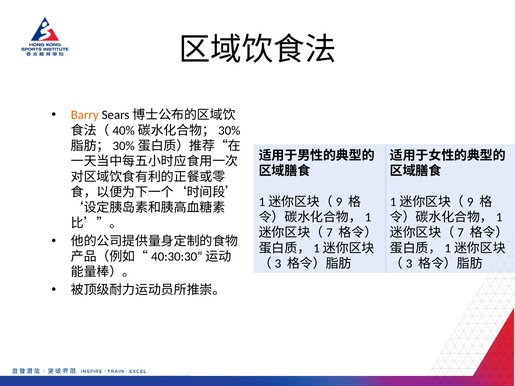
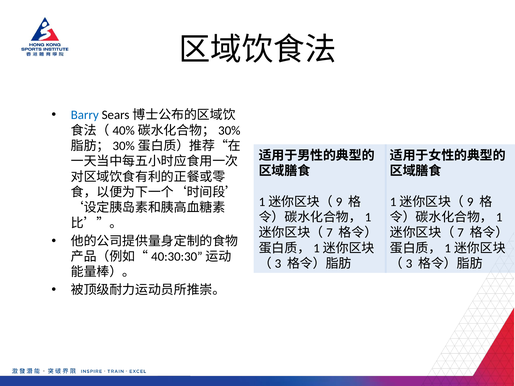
Barry colour: orange -> blue (85, 115)
